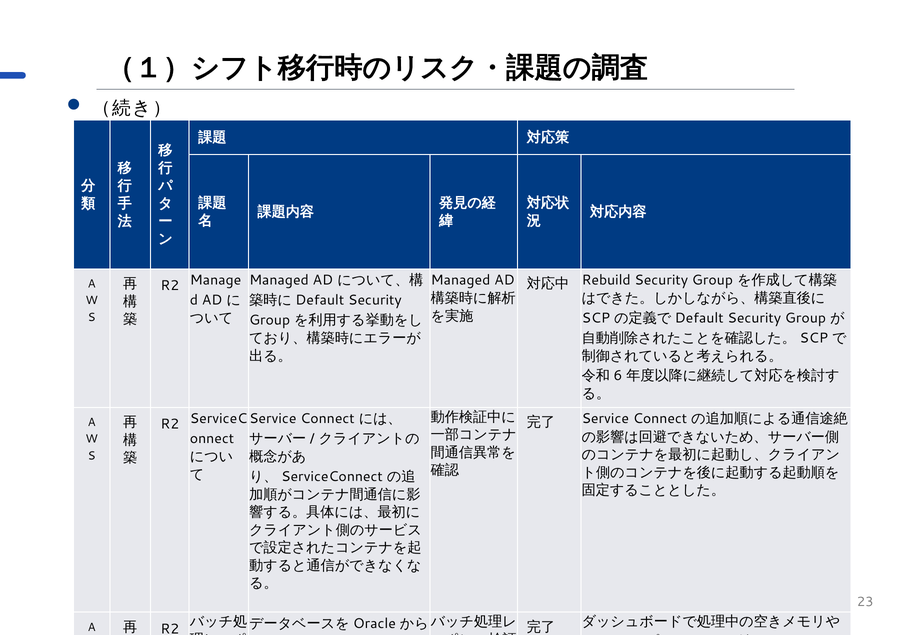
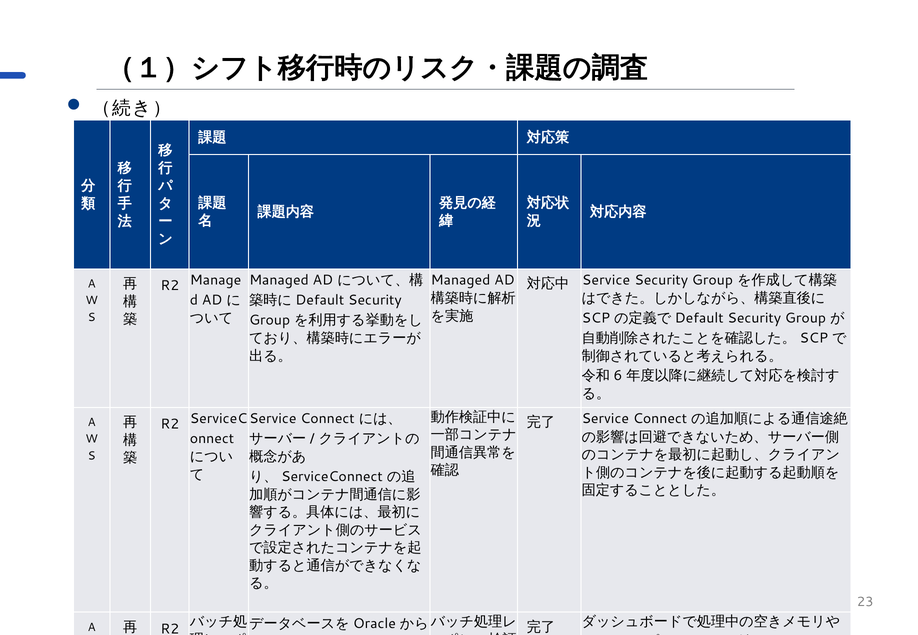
Rebuild: Rebuild -> Service (606, 281)
